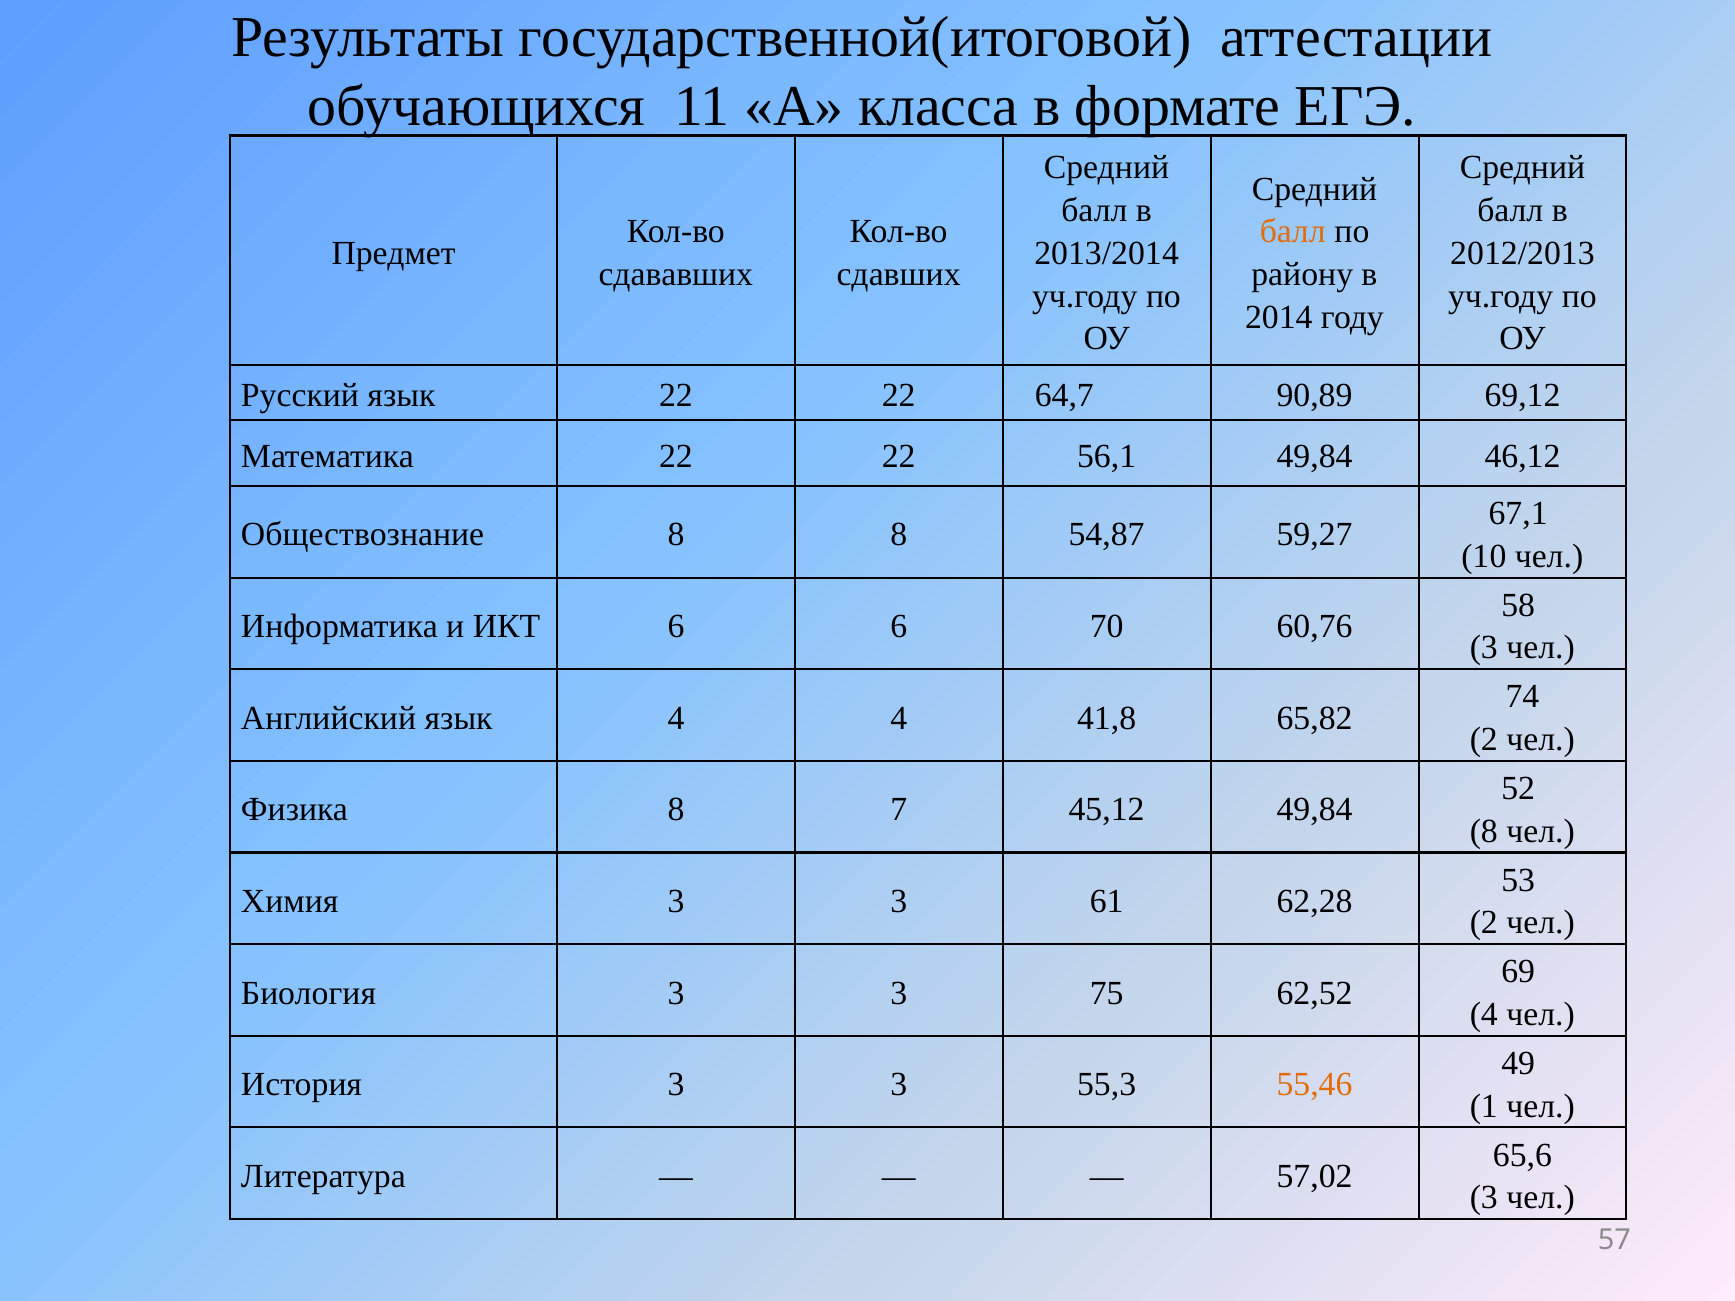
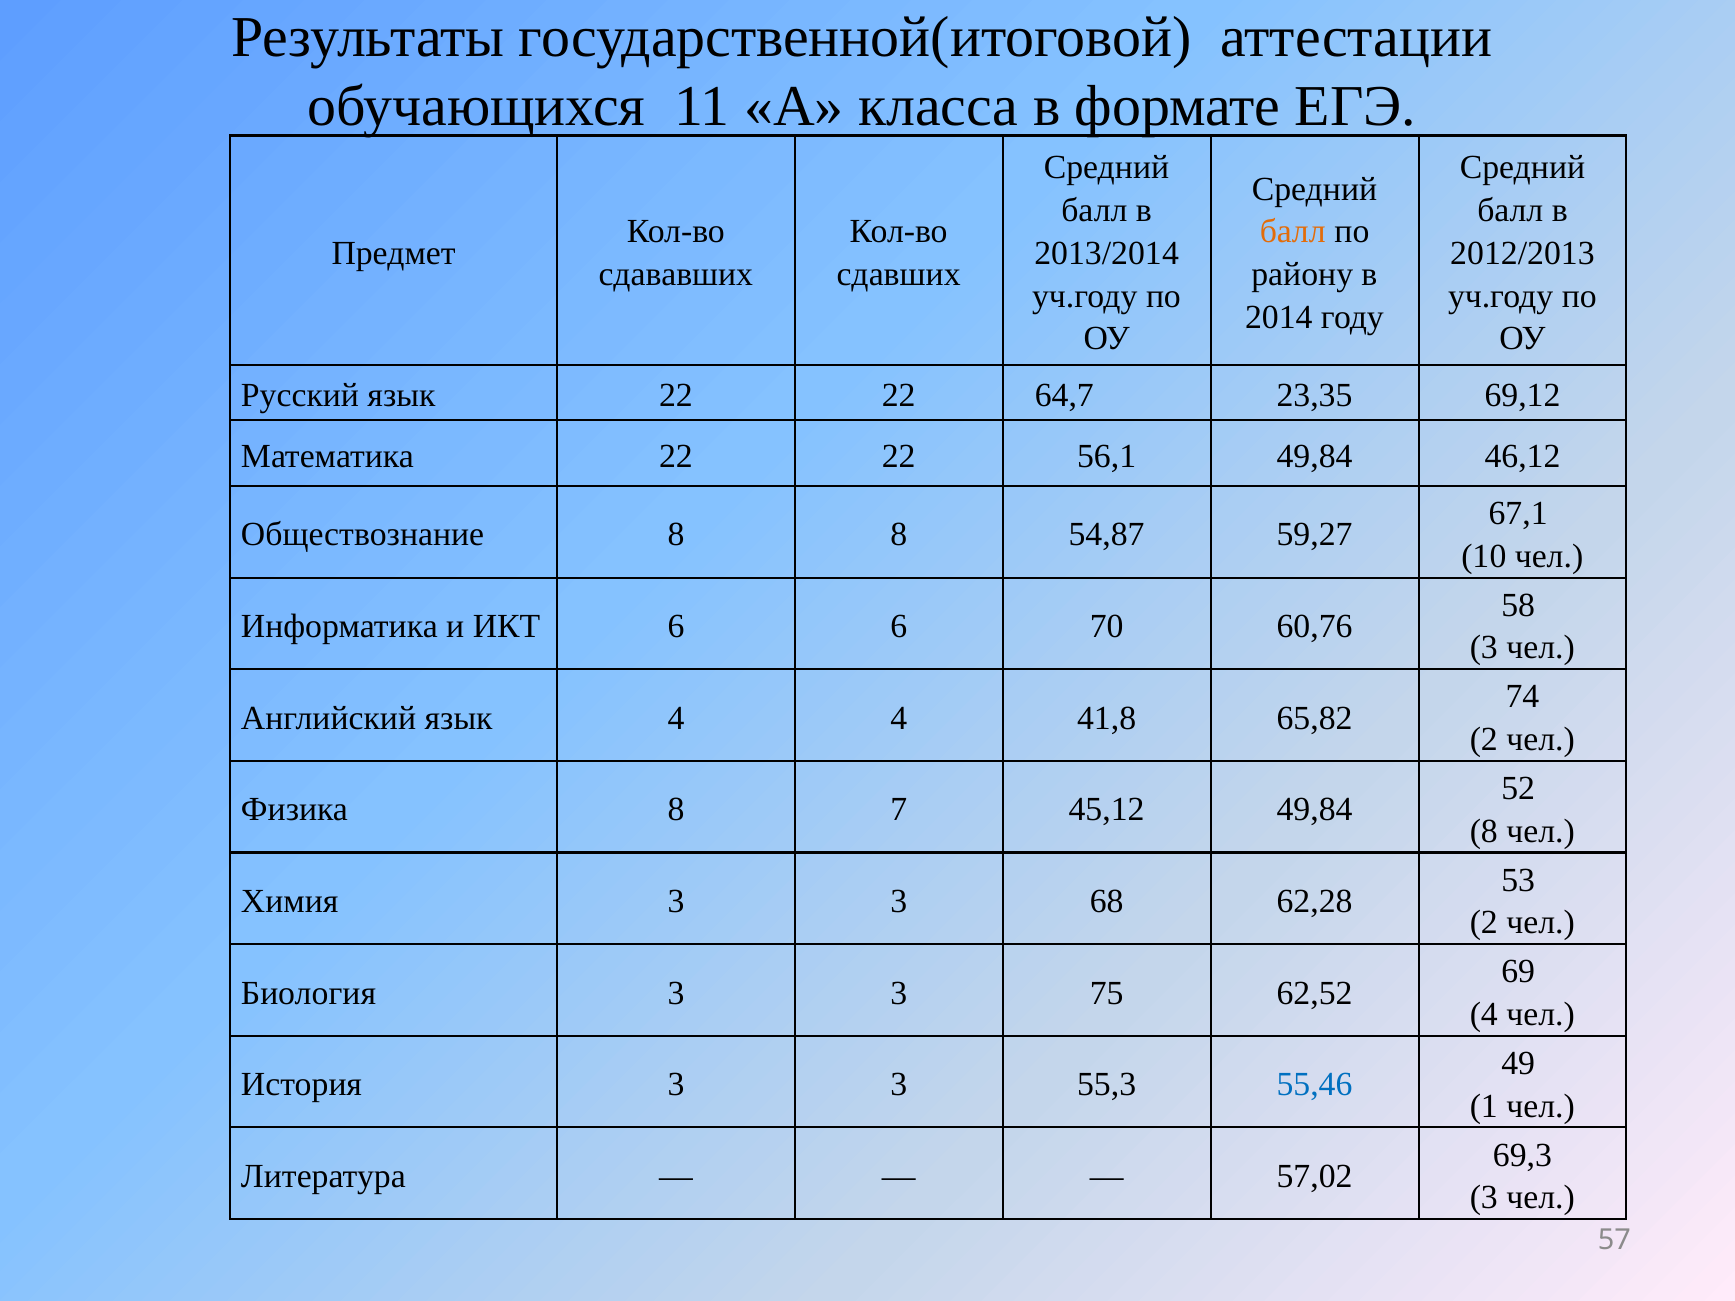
90,89: 90,89 -> 23,35 (1315, 395)
61: 61 -> 68 (1107, 902)
55,46 colour: orange -> blue (1315, 1085)
65,6: 65,6 -> 69,3 (1523, 1155)
